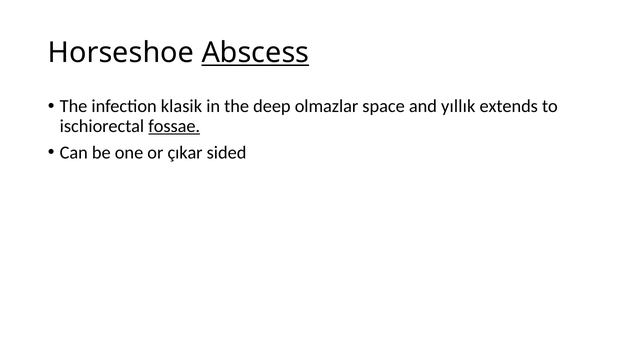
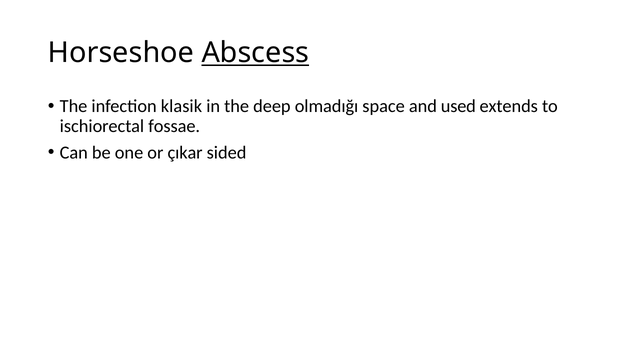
olmazlar: olmazlar -> olmadığı (327, 106)
yıllık: yıllık -> used (458, 106)
fossae underline: present -> none (174, 126)
